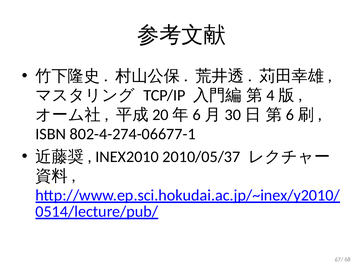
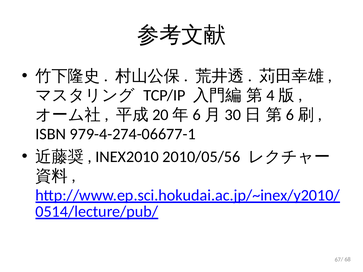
802-4-274-06677-1: 802-4-274-06677-1 -> 979-4-274-06677-1 (133, 134)
2010/05/37: 2010/05/37 -> 2010/05/56 (201, 157)
